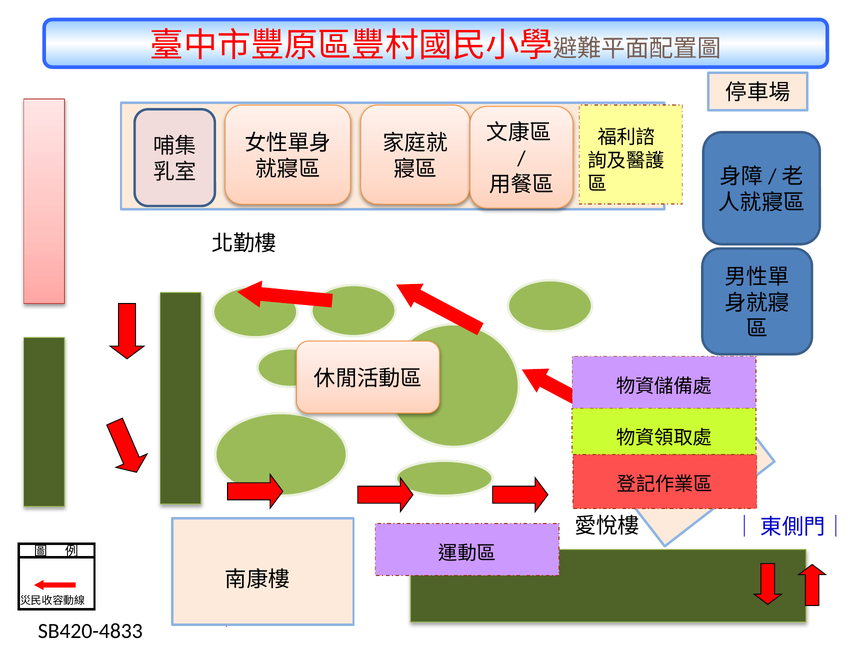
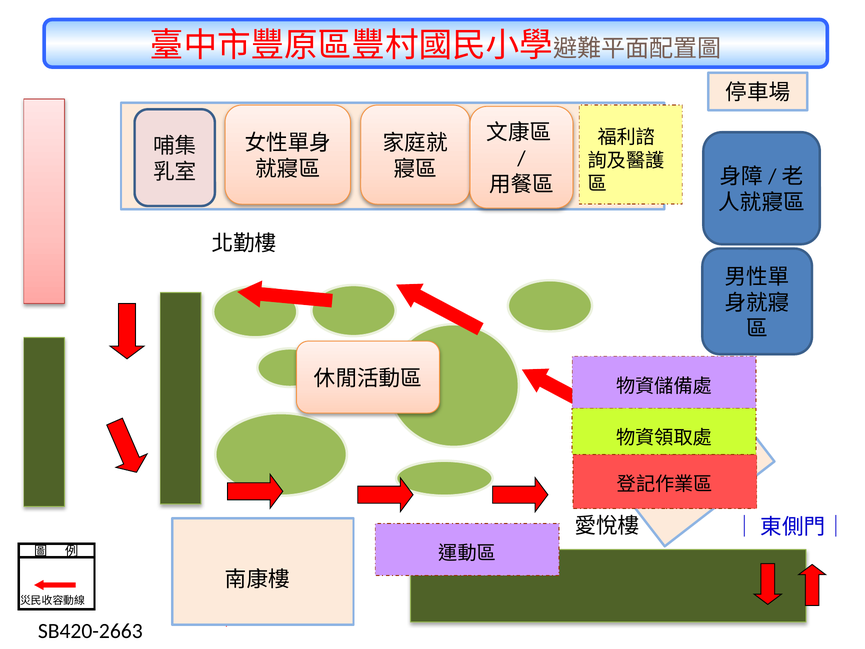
SB420-4833: SB420-4833 -> SB420-2663 (90, 631)
